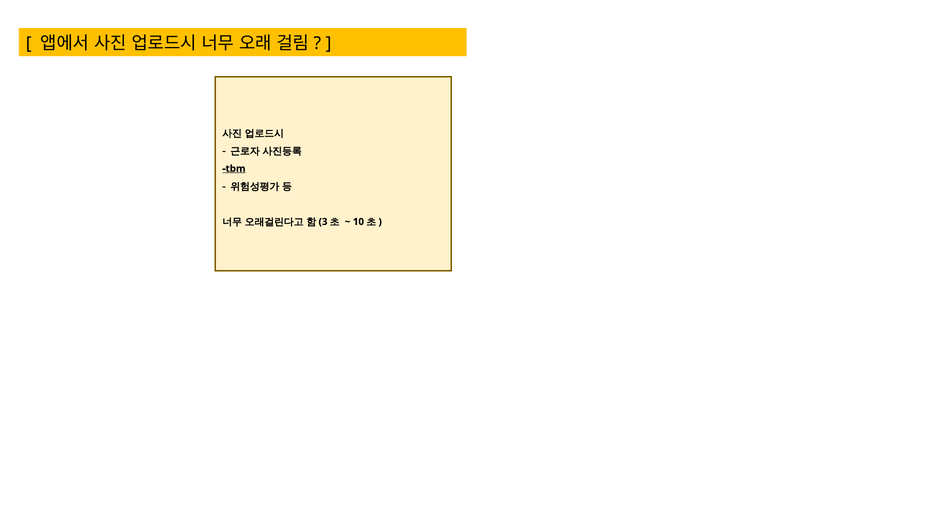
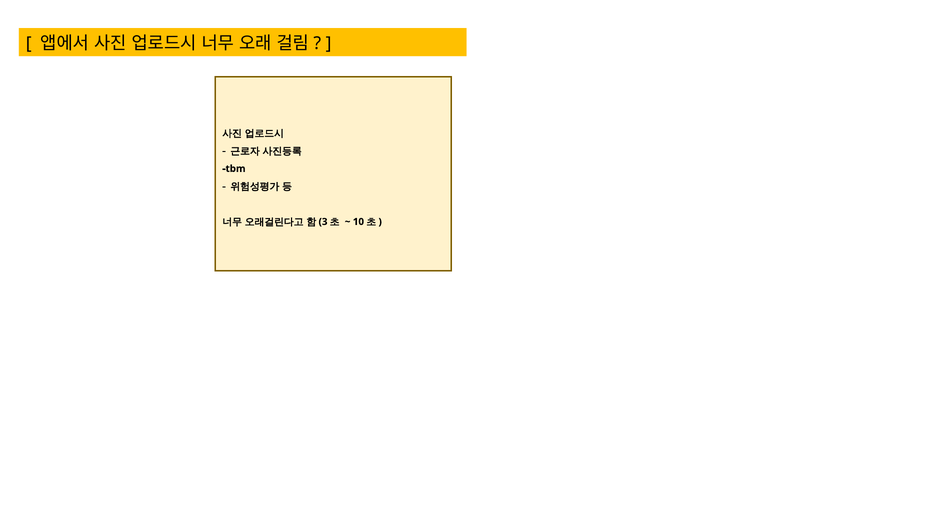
tbm underline: present -> none (234, 169)
